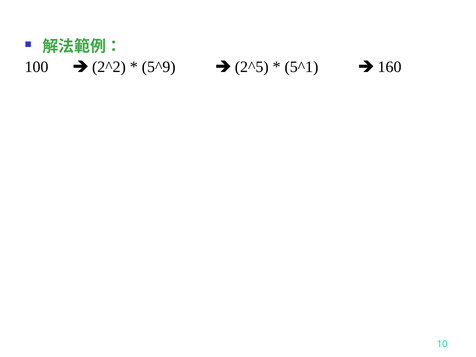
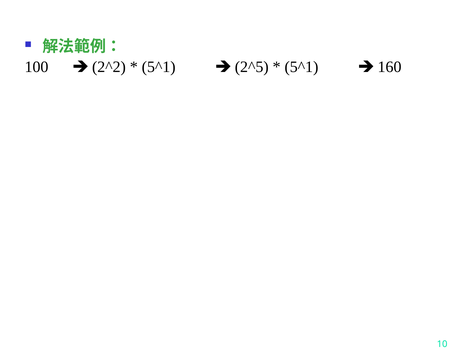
5^9: 5^9 -> 5^1 (159, 67)
